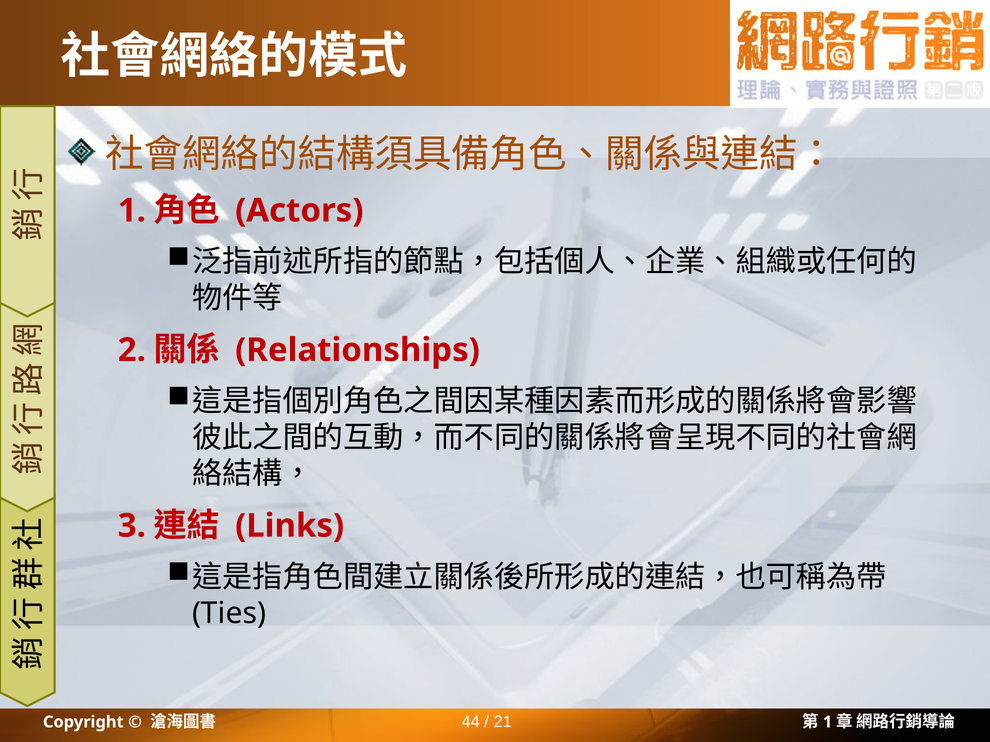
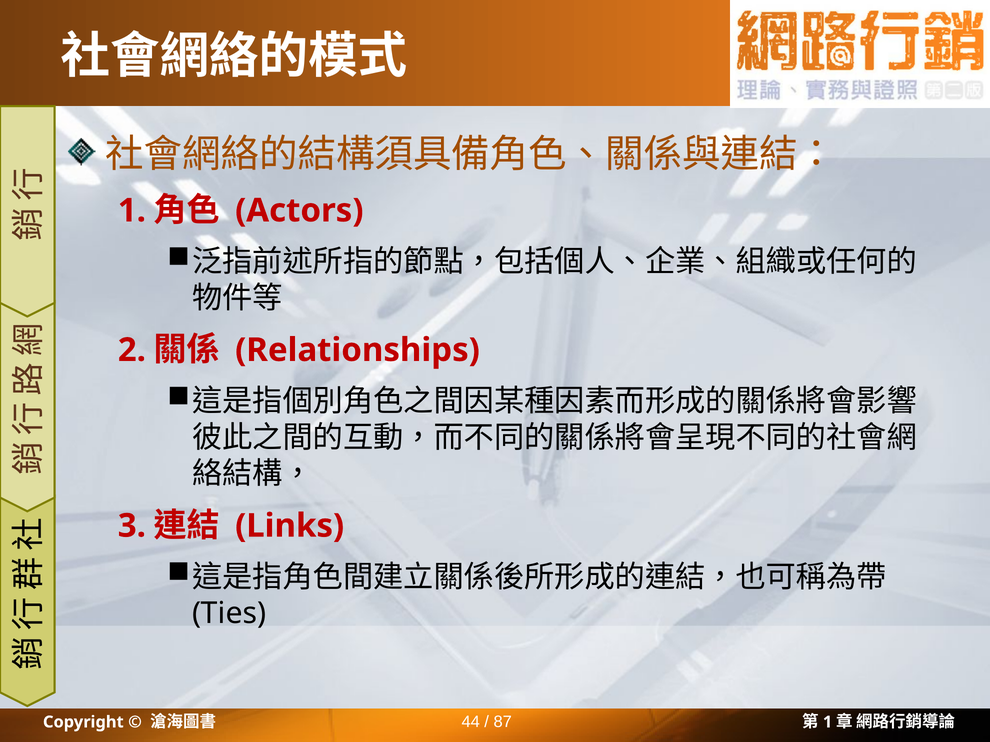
21: 21 -> 87 (503, 722)
